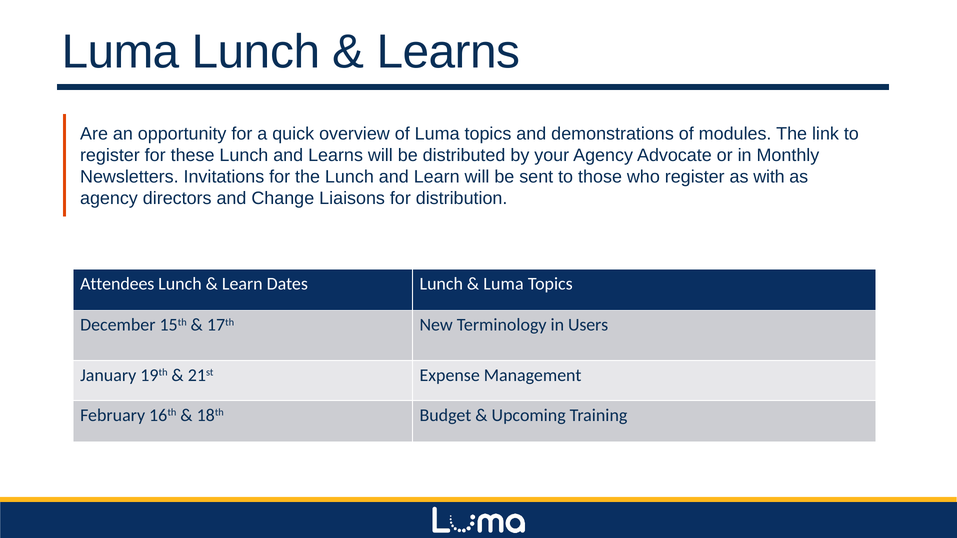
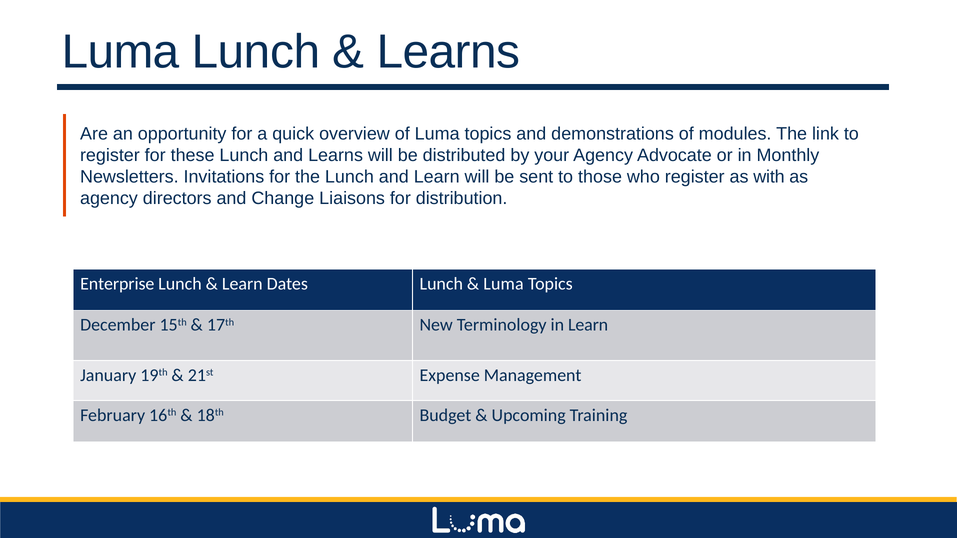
Attendees: Attendees -> Enterprise (117, 284)
in Users: Users -> Learn (588, 325)
